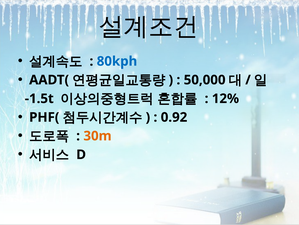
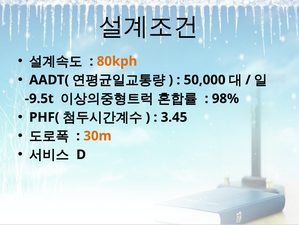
80kph colour: blue -> orange (117, 61)
-1.5t: -1.5t -> -9.5t (39, 98)
12%: 12% -> 98% (225, 98)
0.92: 0.92 -> 3.45 (174, 117)
